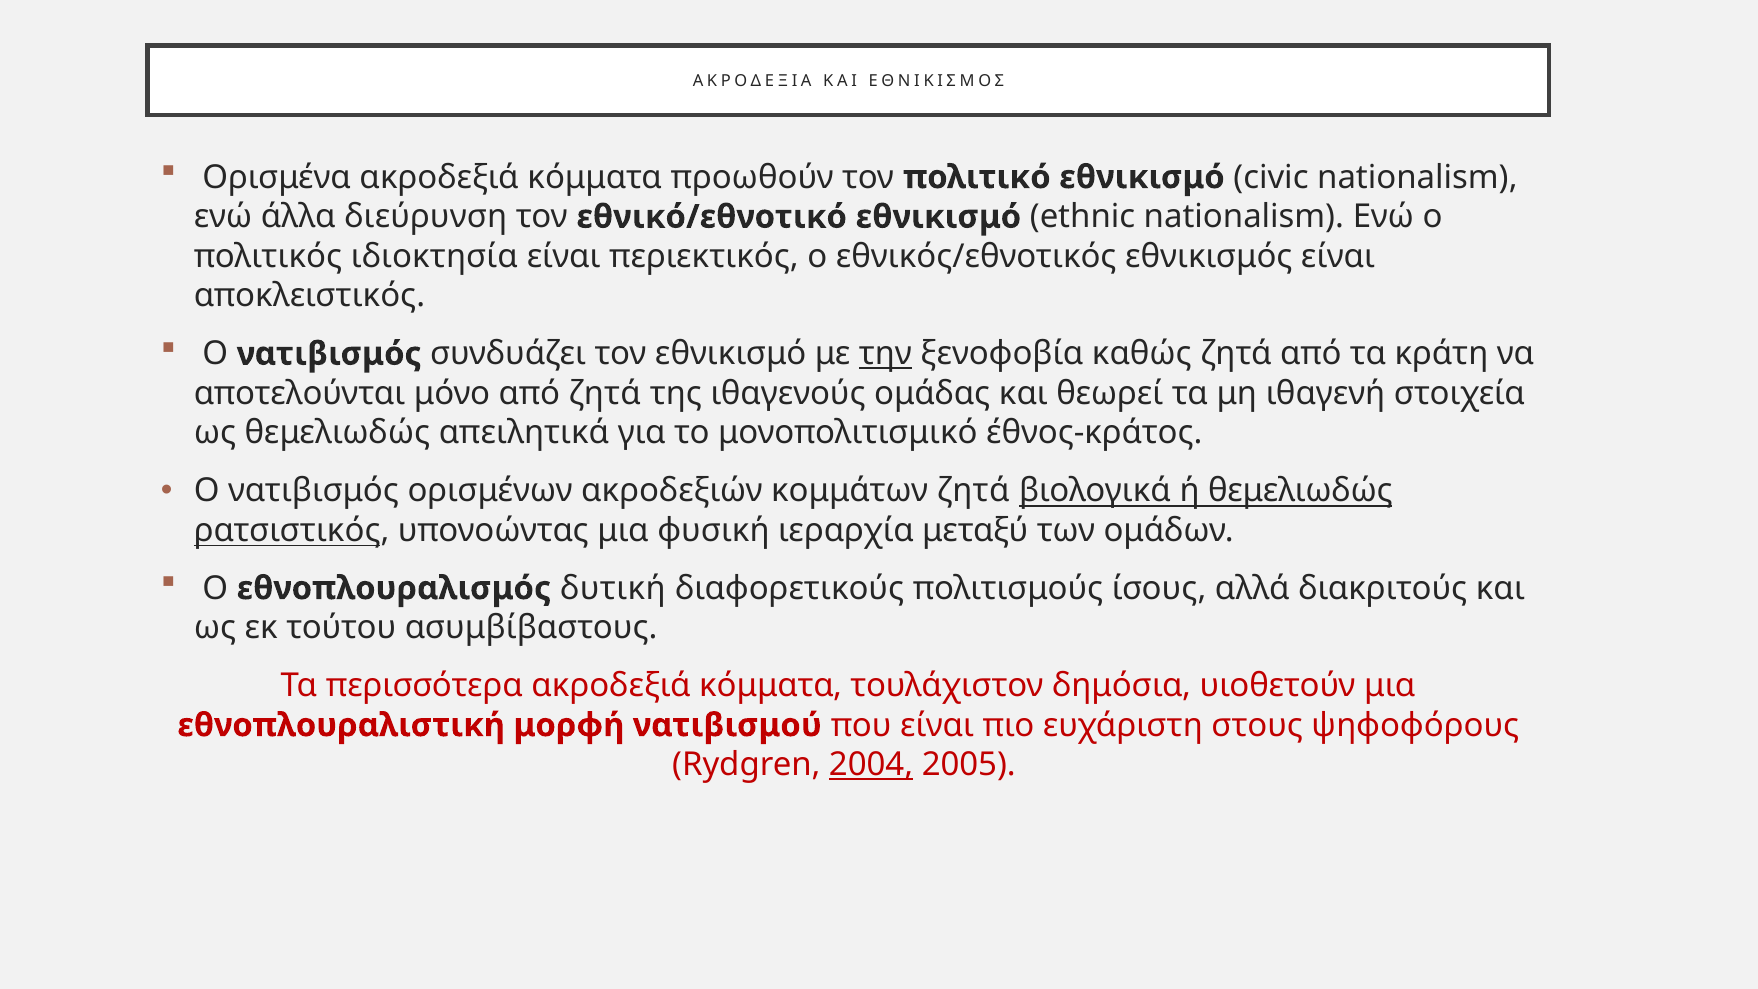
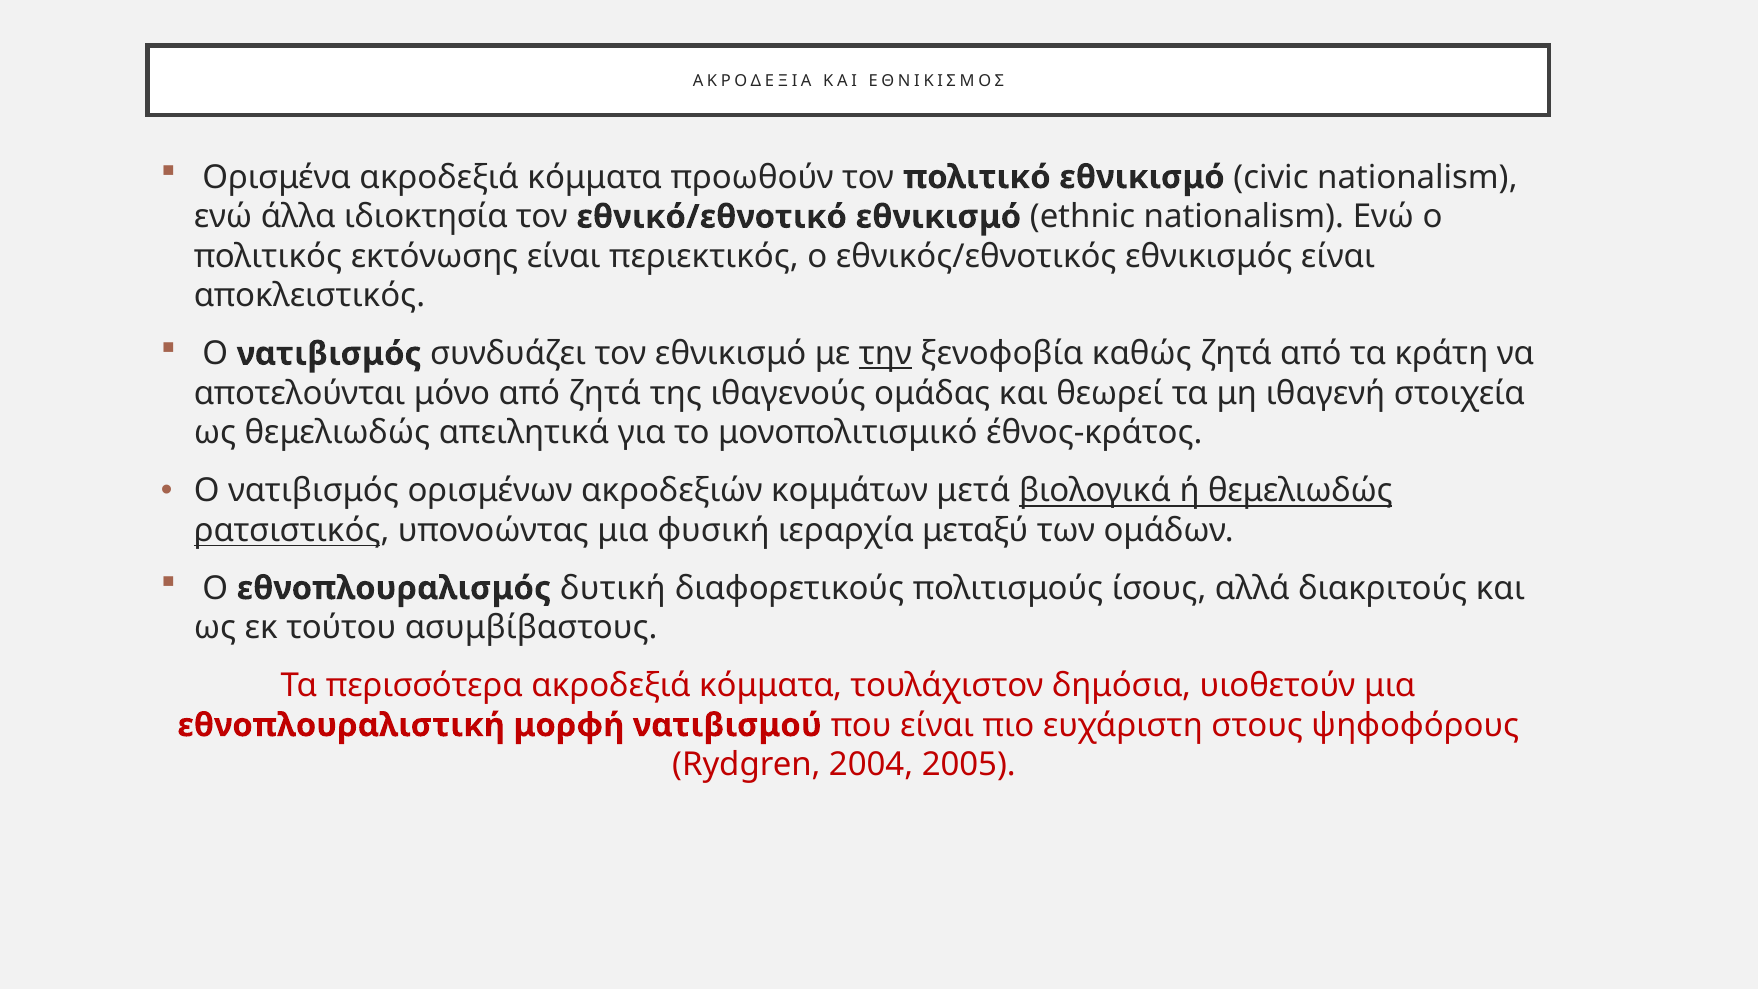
διεύρυνση: διεύρυνση -> ιδιοκτησία (426, 217)
ιδιοκτησία: ιδιοκτησία -> εκτόνωσης (435, 256)
κομμάτων ζητά: ζητά -> μετά (973, 491)
2004 underline: present -> none (871, 765)
